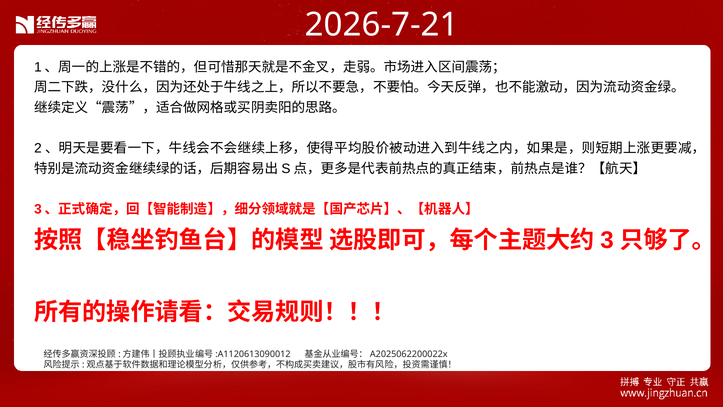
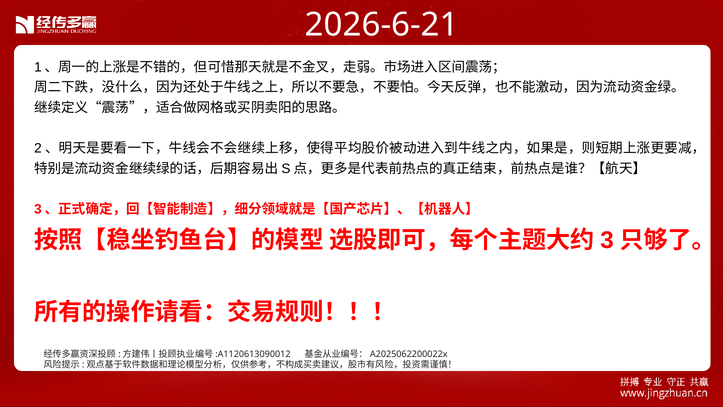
2026-7-21: 2026-7-21 -> 2026-6-21 (382, 25)
